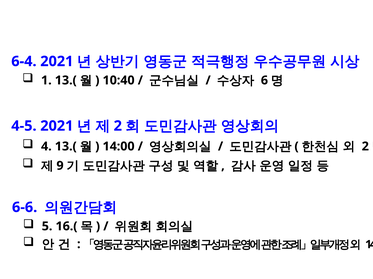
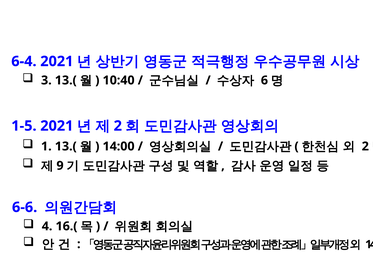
1: 1 -> 3 (46, 81)
4-5: 4-5 -> 1-5 (24, 126)
4: 4 -> 1 (46, 147)
5: 5 -> 4 (47, 227)
